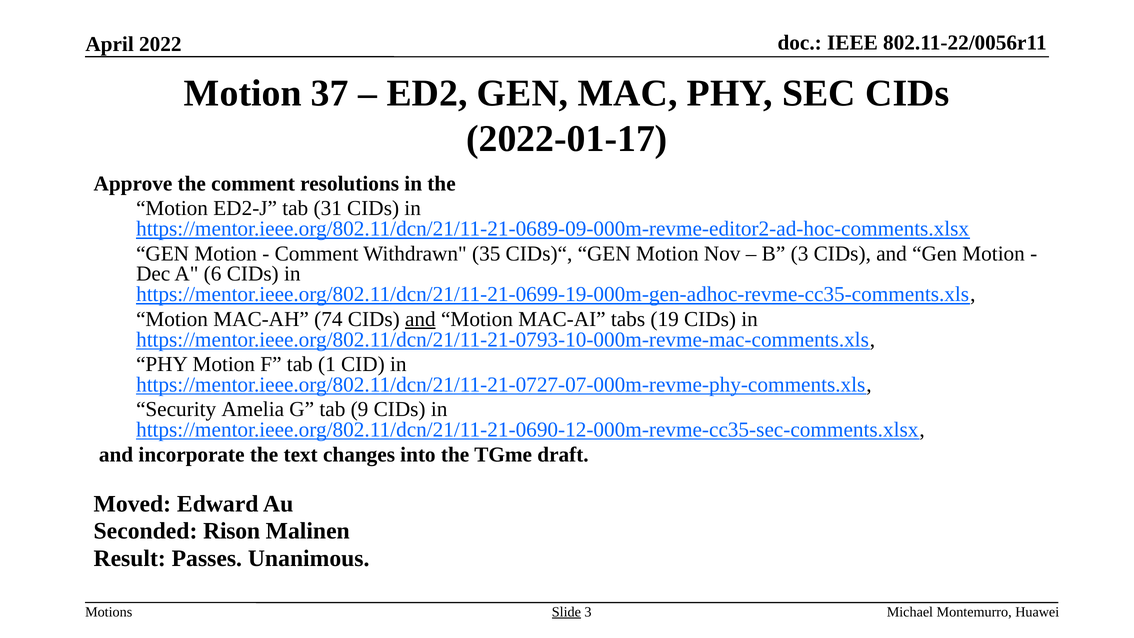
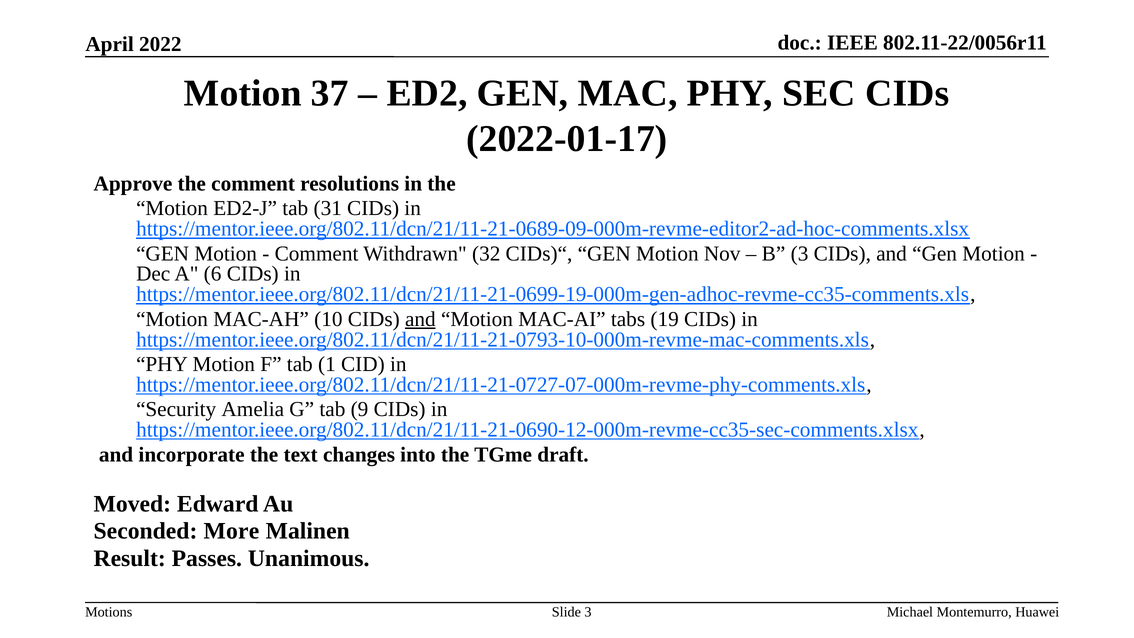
35: 35 -> 32 (486, 253)
74: 74 -> 10 (328, 319)
Rison: Rison -> More (231, 531)
Slide underline: present -> none (566, 612)
